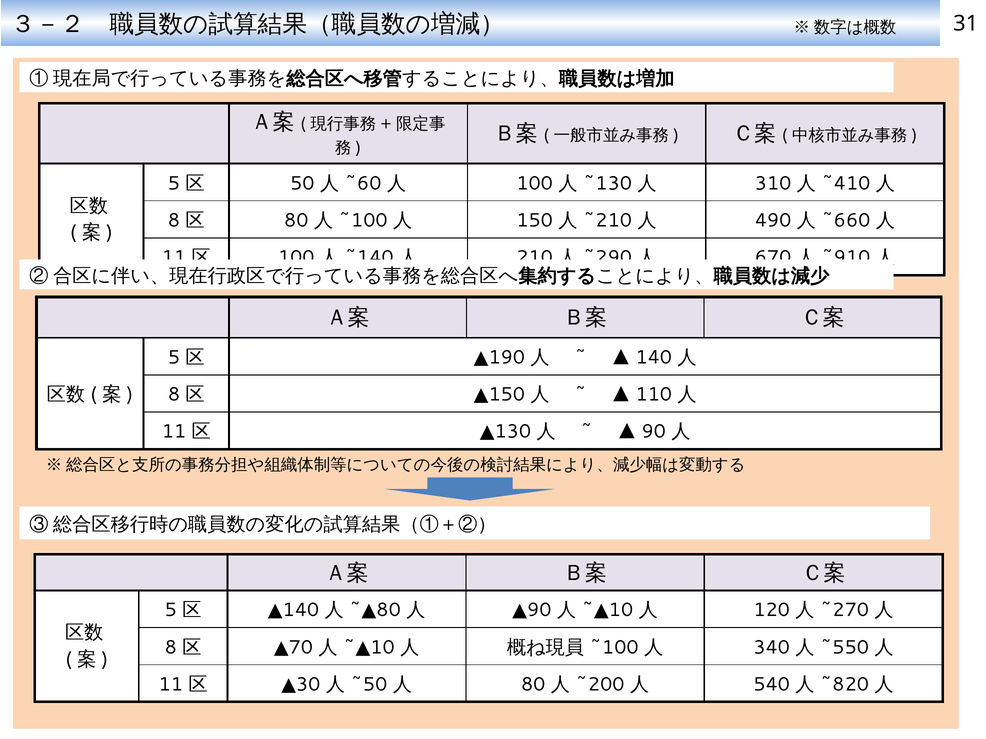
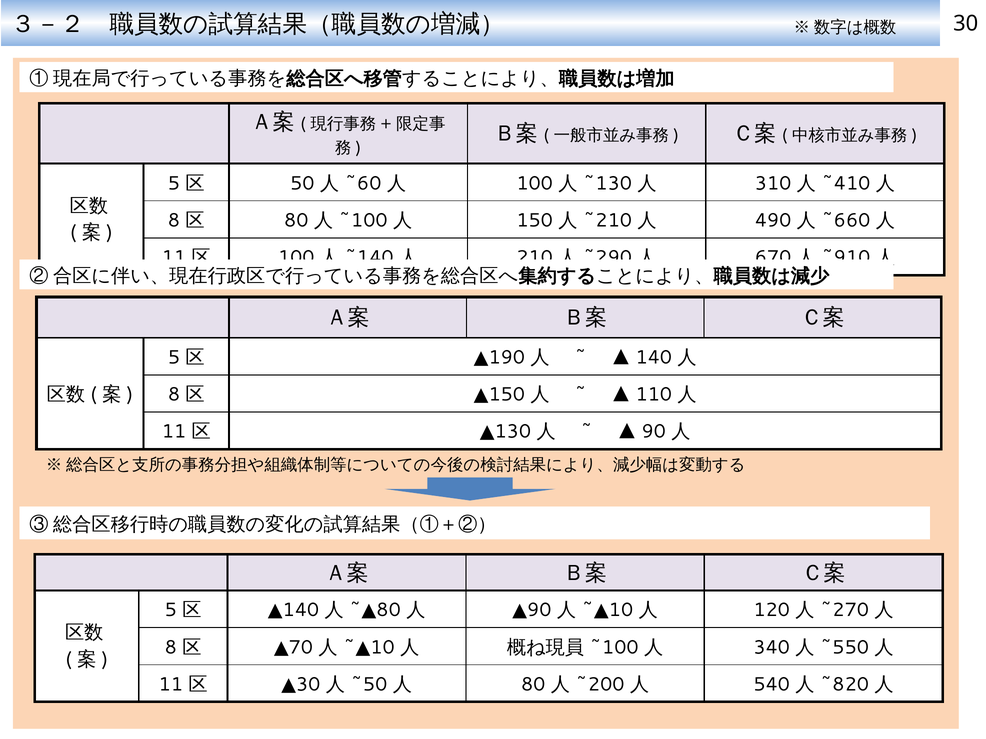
31: 31 -> 30 (966, 23)
